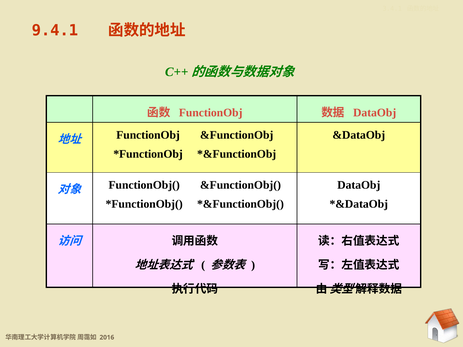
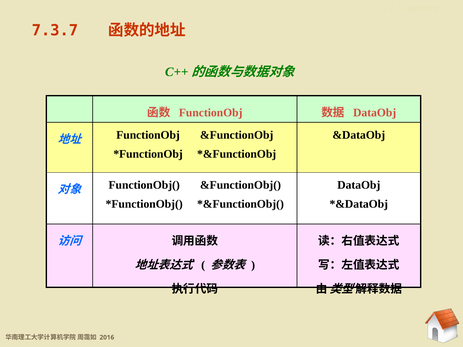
9.4.1: 9.4.1 -> 7.3.7 (55, 30)
